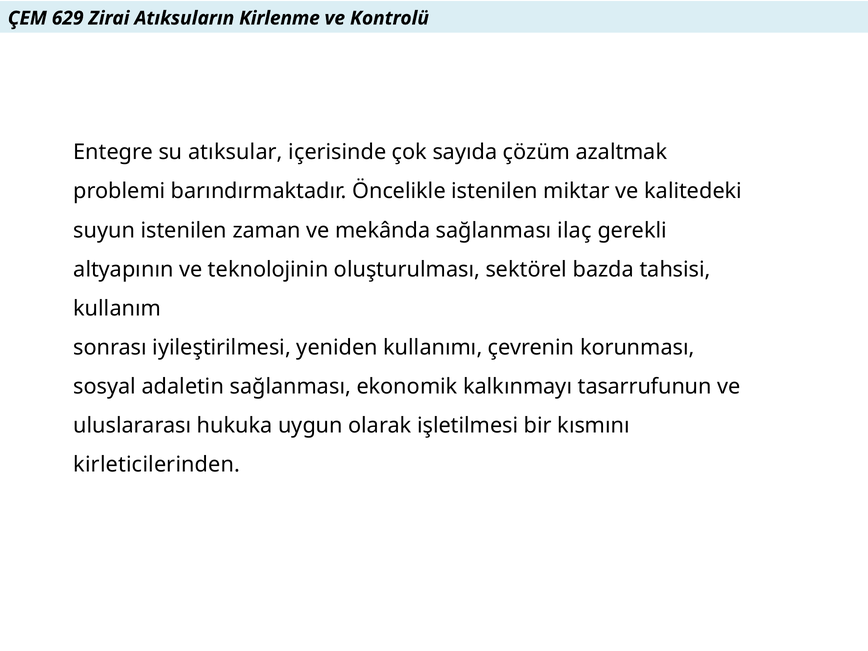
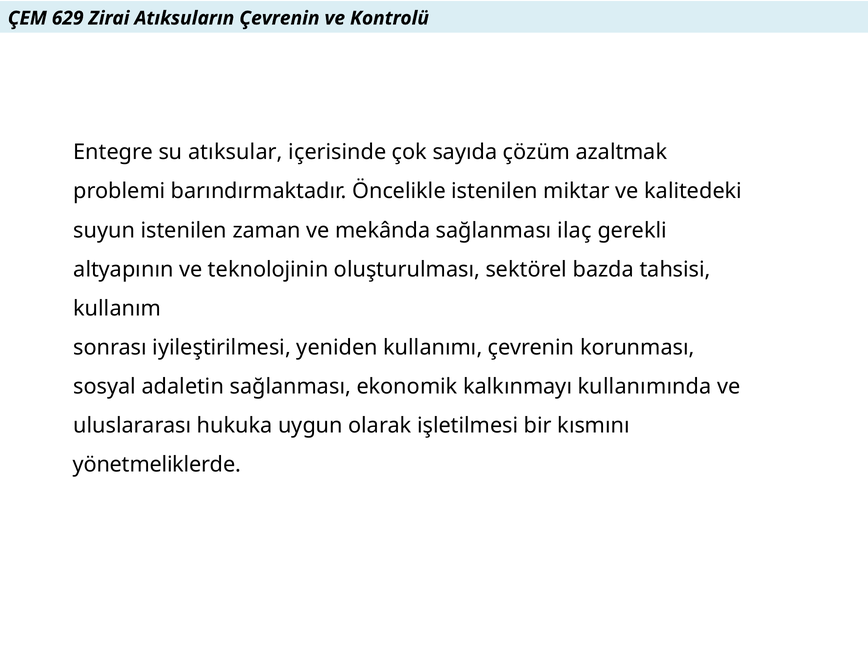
Atıksuların Kirlenme: Kirlenme -> Çevrenin (279, 18)
tasarrufunun: tasarrufunun -> kullanımında (645, 387)
kirleticilerinden: kirleticilerinden -> yönetmeliklerde (157, 465)
